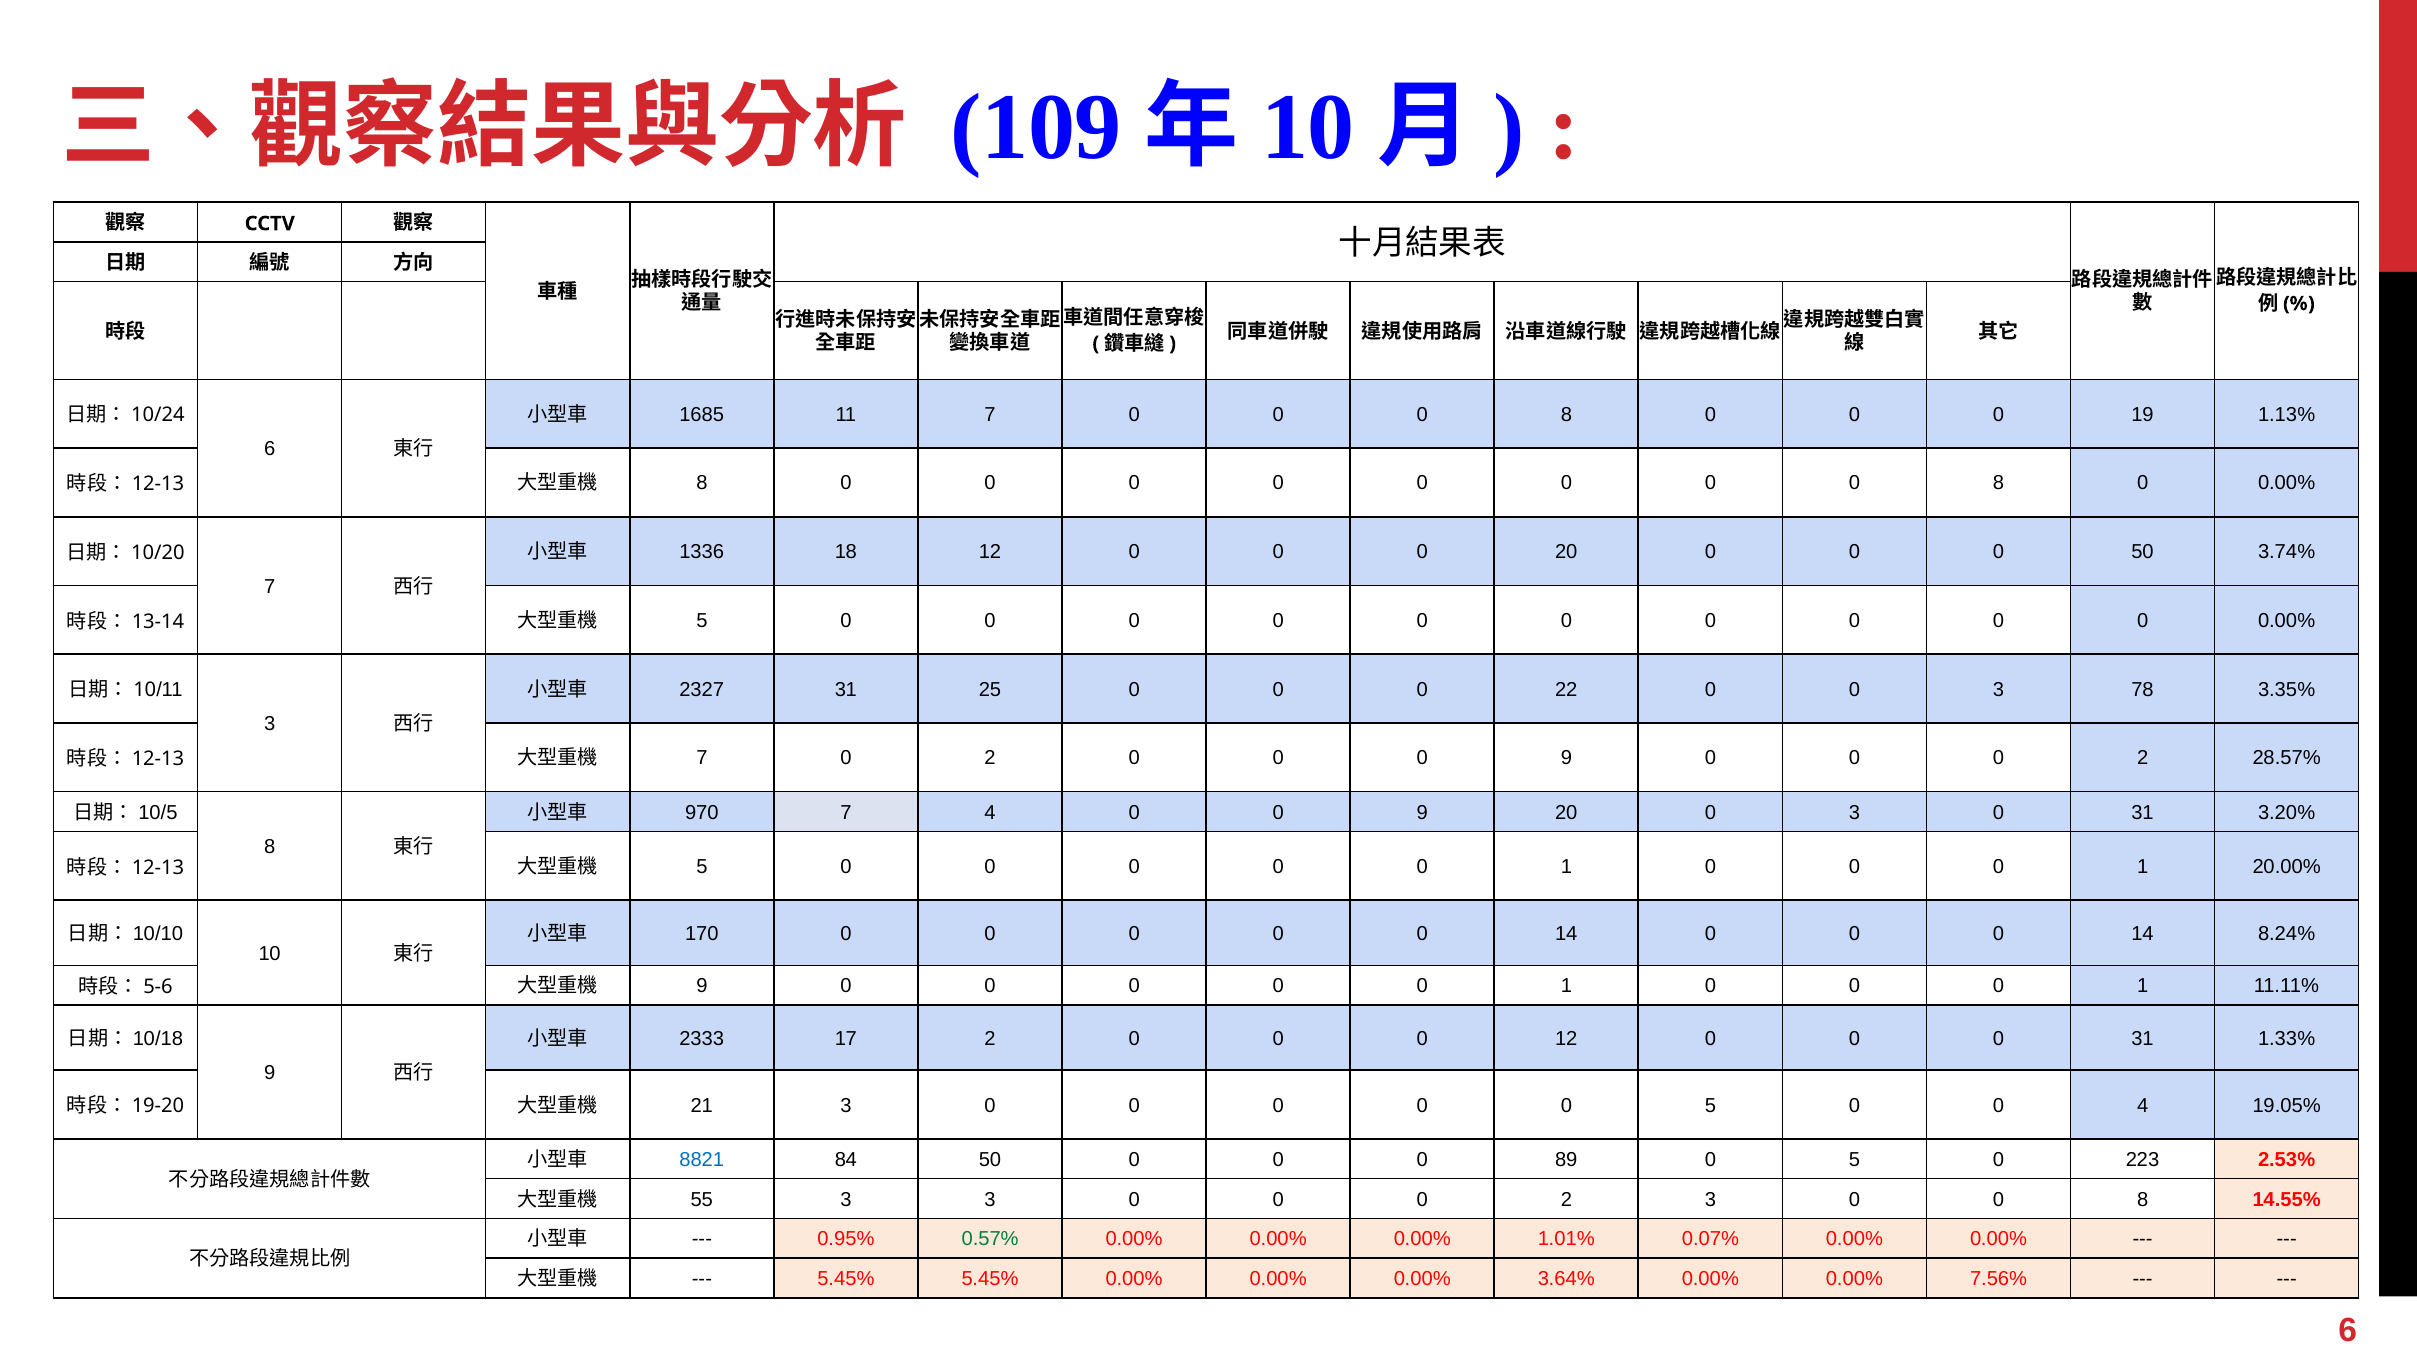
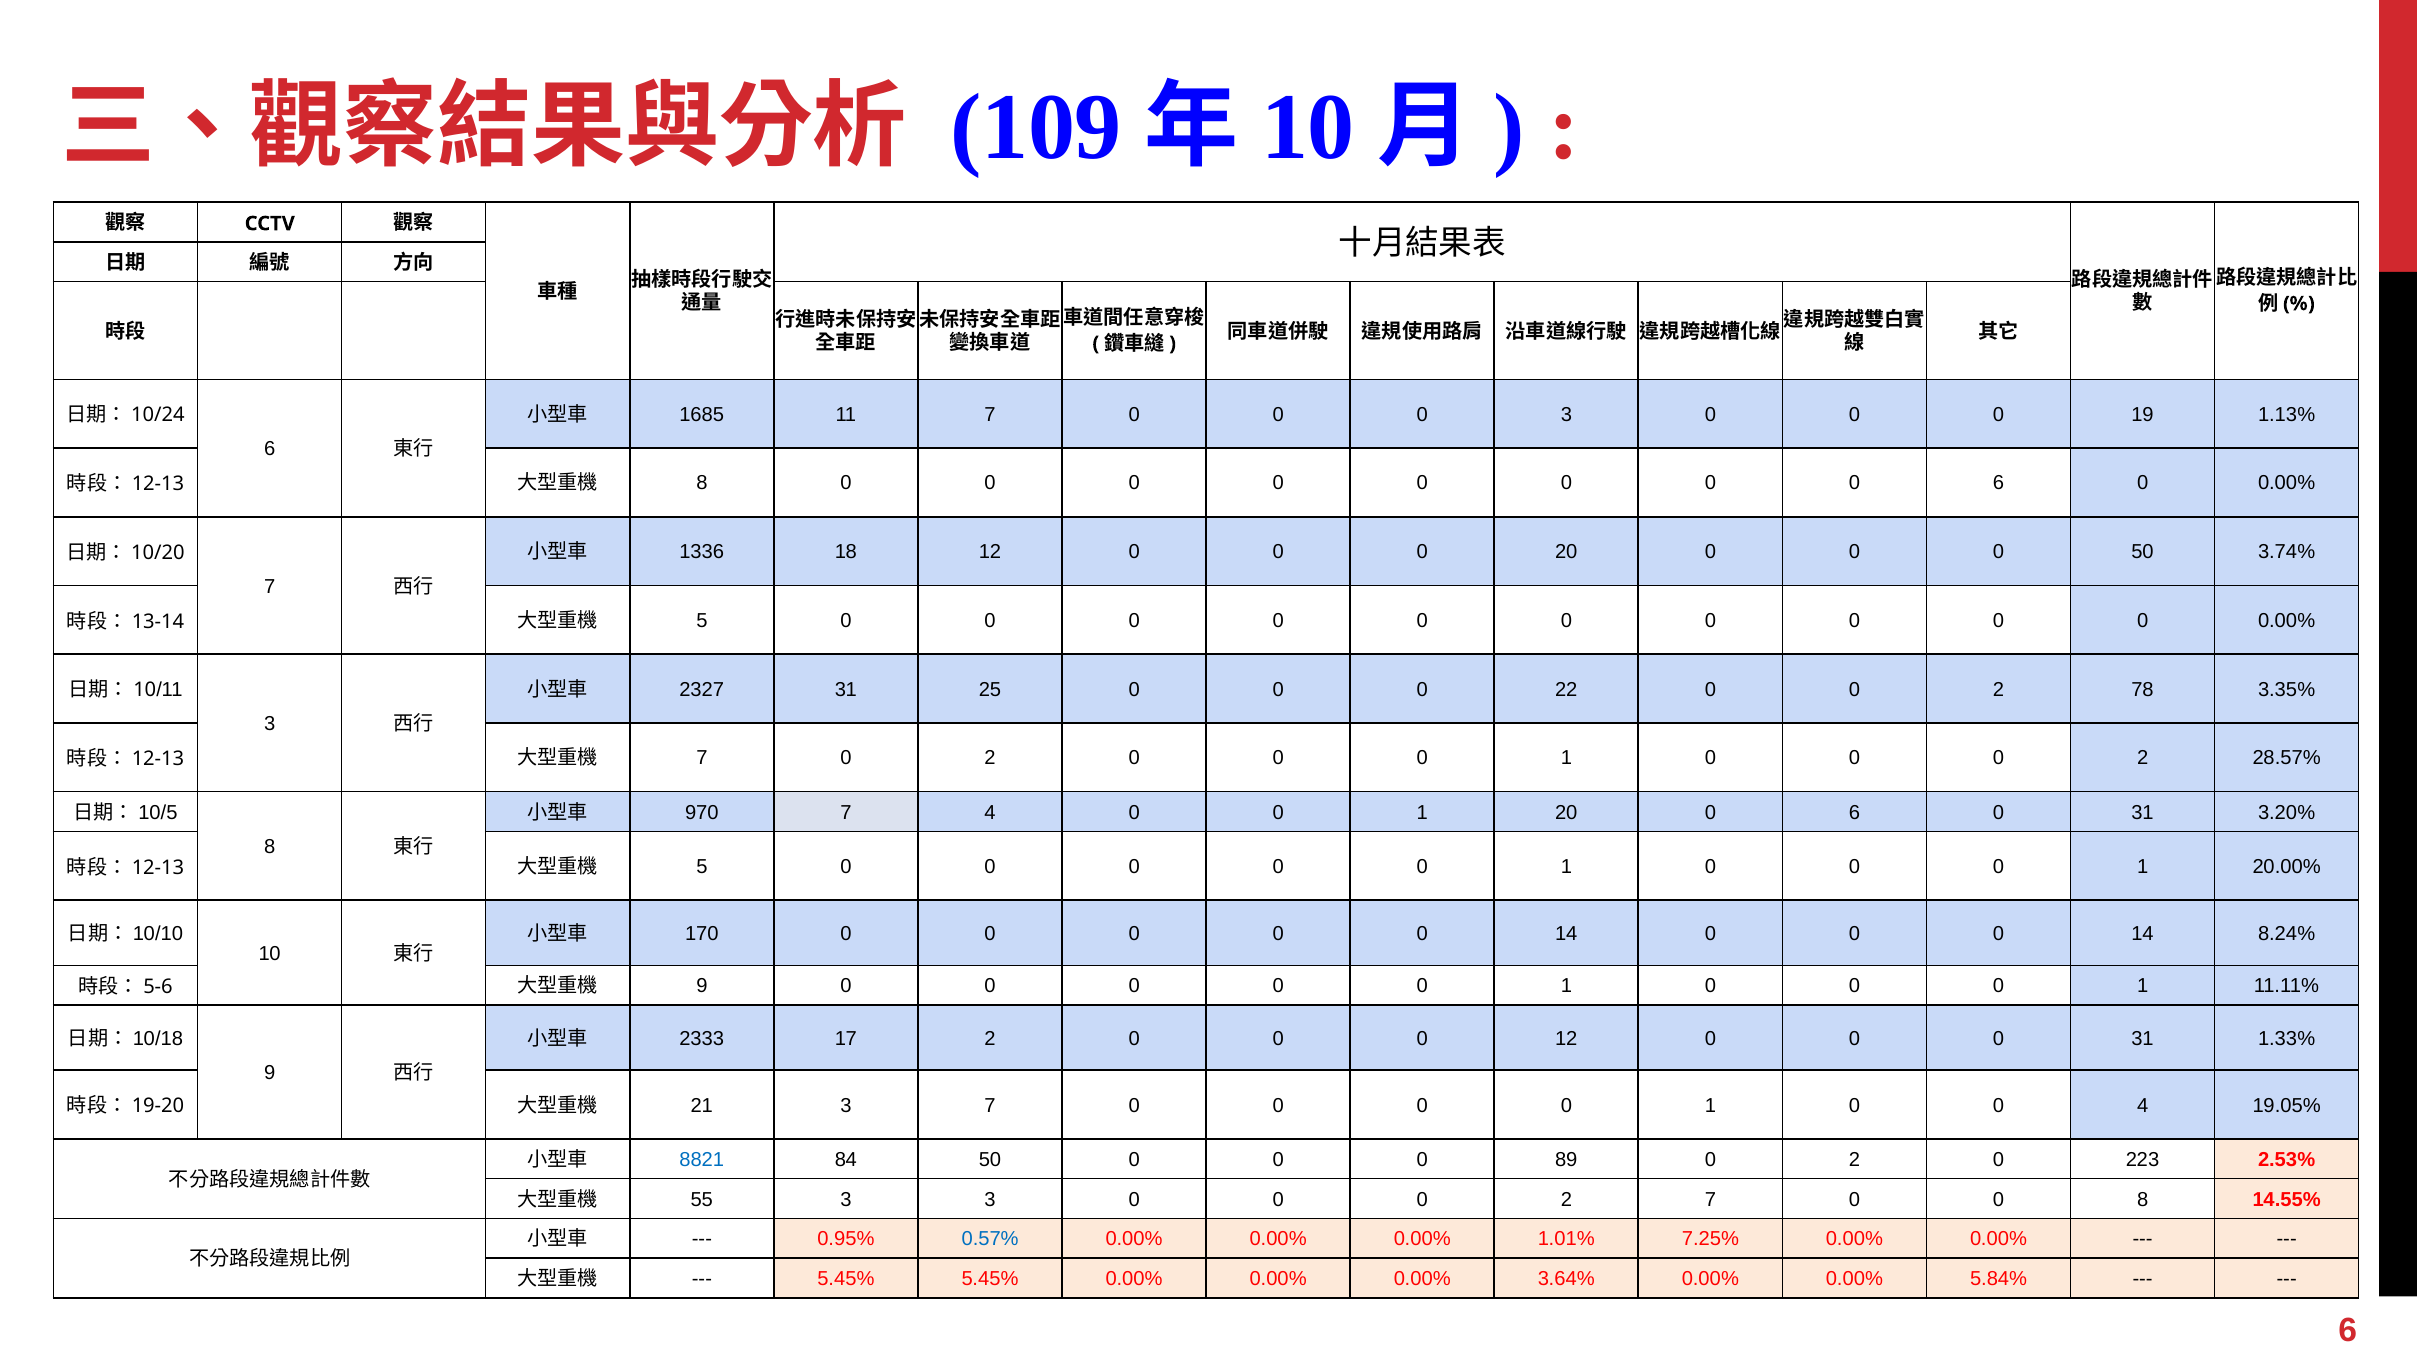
8: 8 -> 3 (1566, 414)
8: 8 -> 6 (1999, 483)
22 0 0 3: 3 -> 2 (1999, 689)
9: 9 -> 1 (1566, 758)
4 0 0 9: 9 -> 1 (1422, 812)
20 0 3: 3 -> 6 (1855, 812)
21 3 0: 0 -> 7 (990, 1105)
5: 5 -> 1 (1710, 1105)
89 0 5: 5 -> 2 (1855, 1159)
2 3: 3 -> 7 (1710, 1199)
0.57% colour: green -> blue (990, 1239)
0.07%: 0.07% -> 7.25% (1710, 1239)
7.56%: 7.56% -> 5.84% (1999, 1279)
